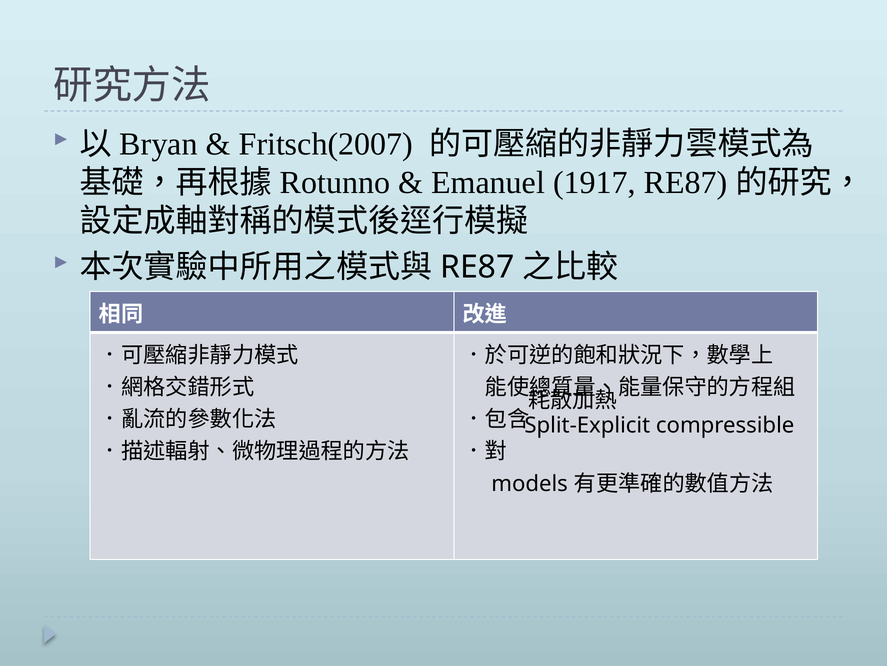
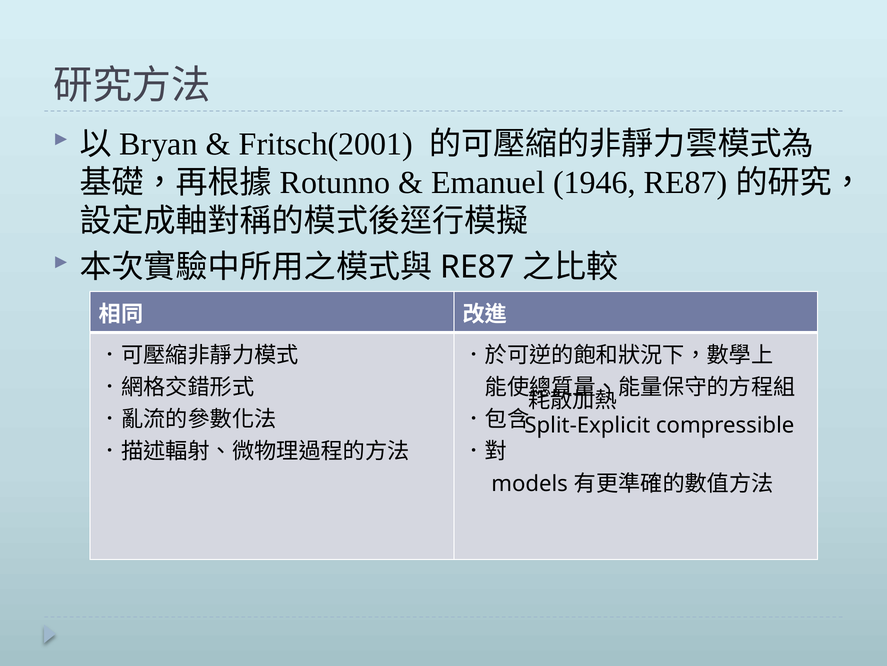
Fritsch(2007: Fritsch(2007 -> Fritsch(2001 (326, 144)
1917: 1917 -> 1946 (594, 183)
